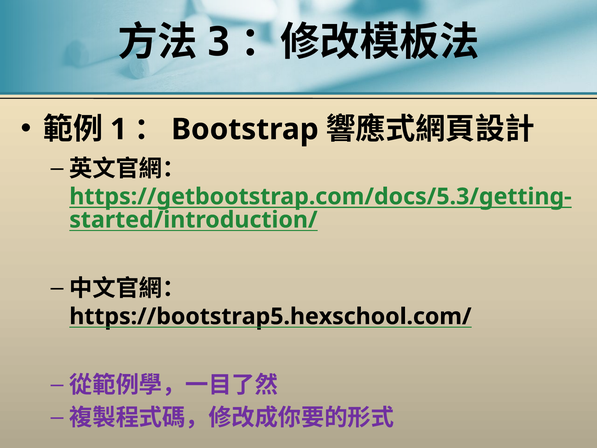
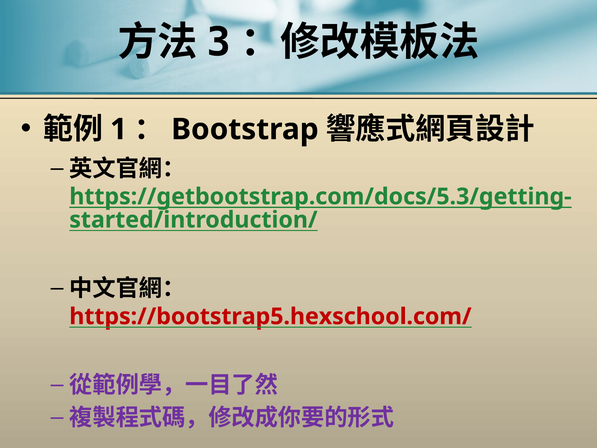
https://bootstrap5.hexschool.com/ colour: black -> red (270, 316)
